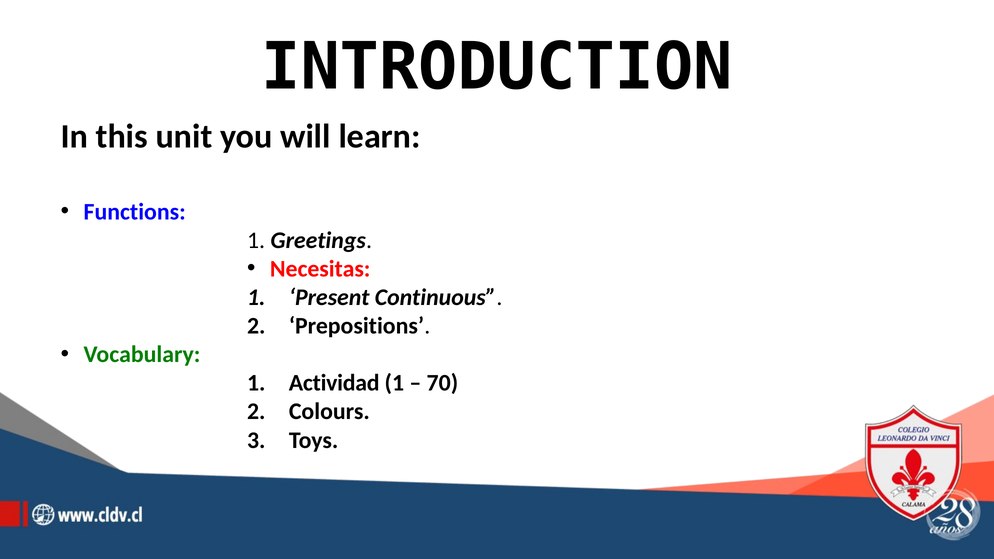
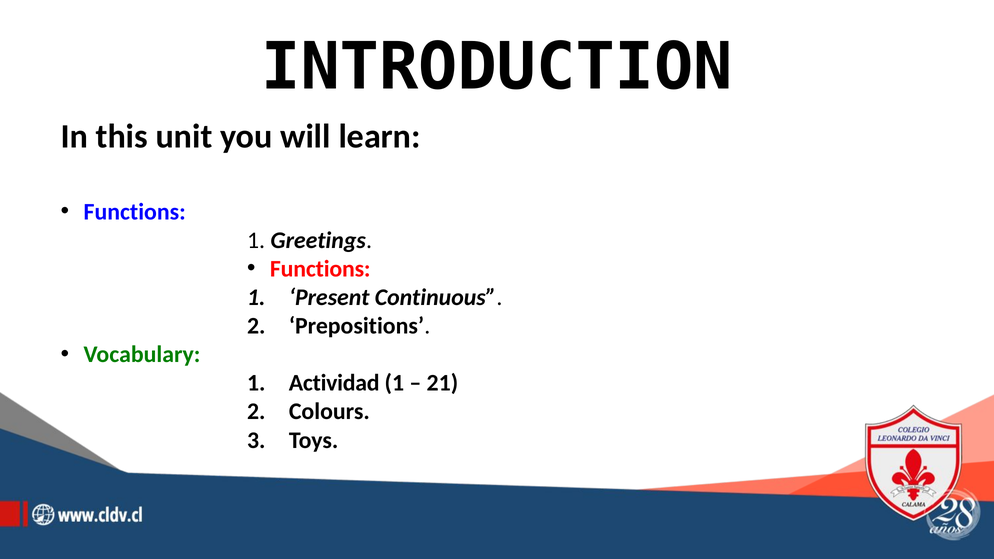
Necesitas: Necesitas -> Functions (320, 269)
70: 70 -> 21 (442, 383)
